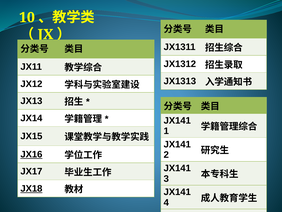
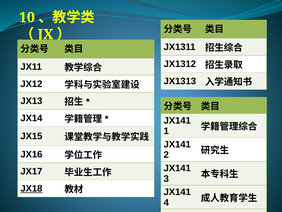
JX16 underline: present -> none (31, 154)
